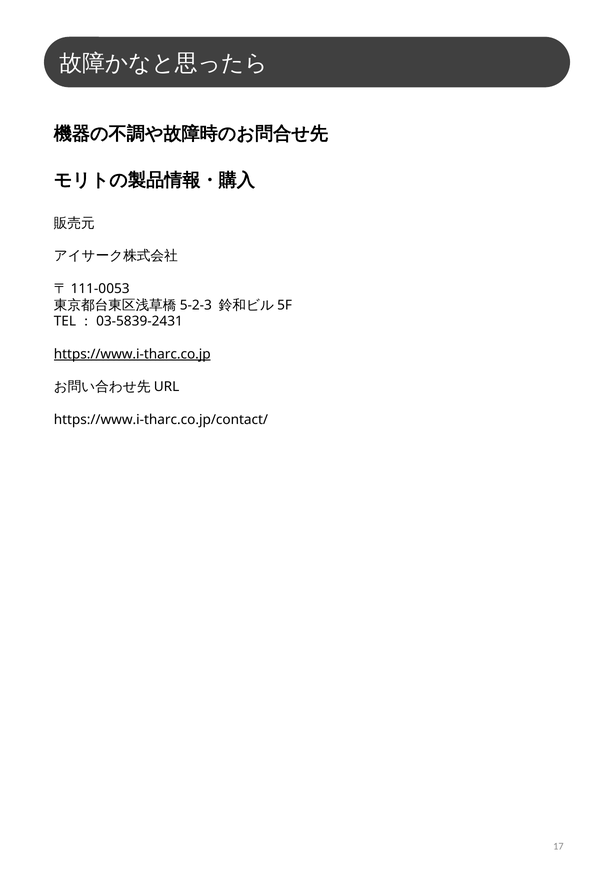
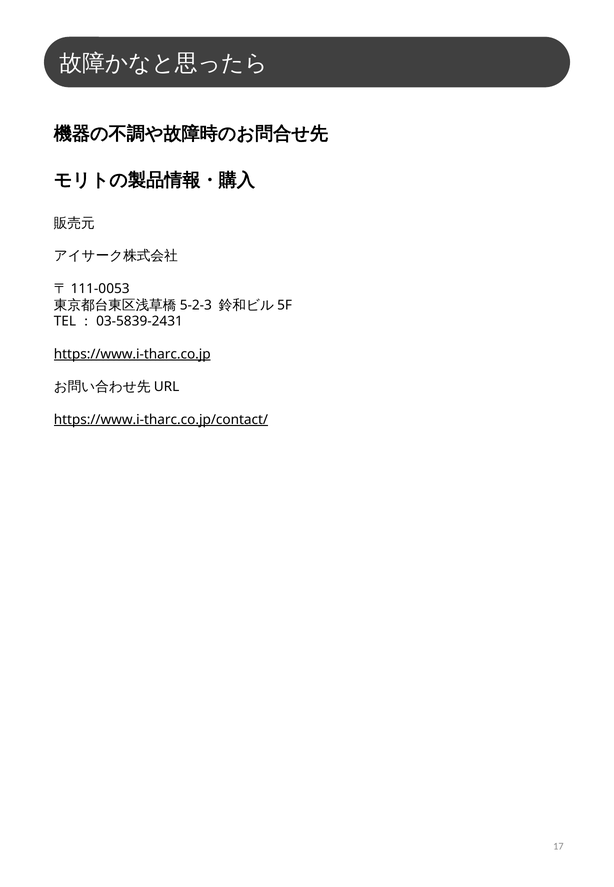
https://www.i-tharc.co.jp/contact/ underline: none -> present (161, 420)
